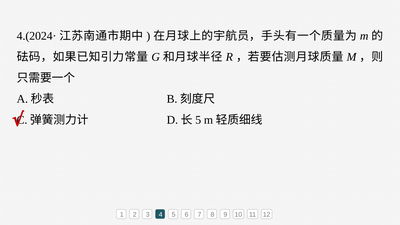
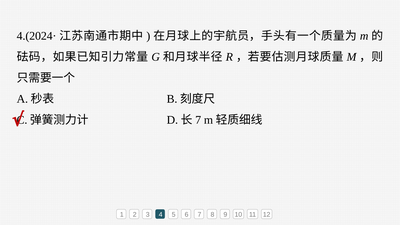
5: 5 -> 7 (198, 120)
